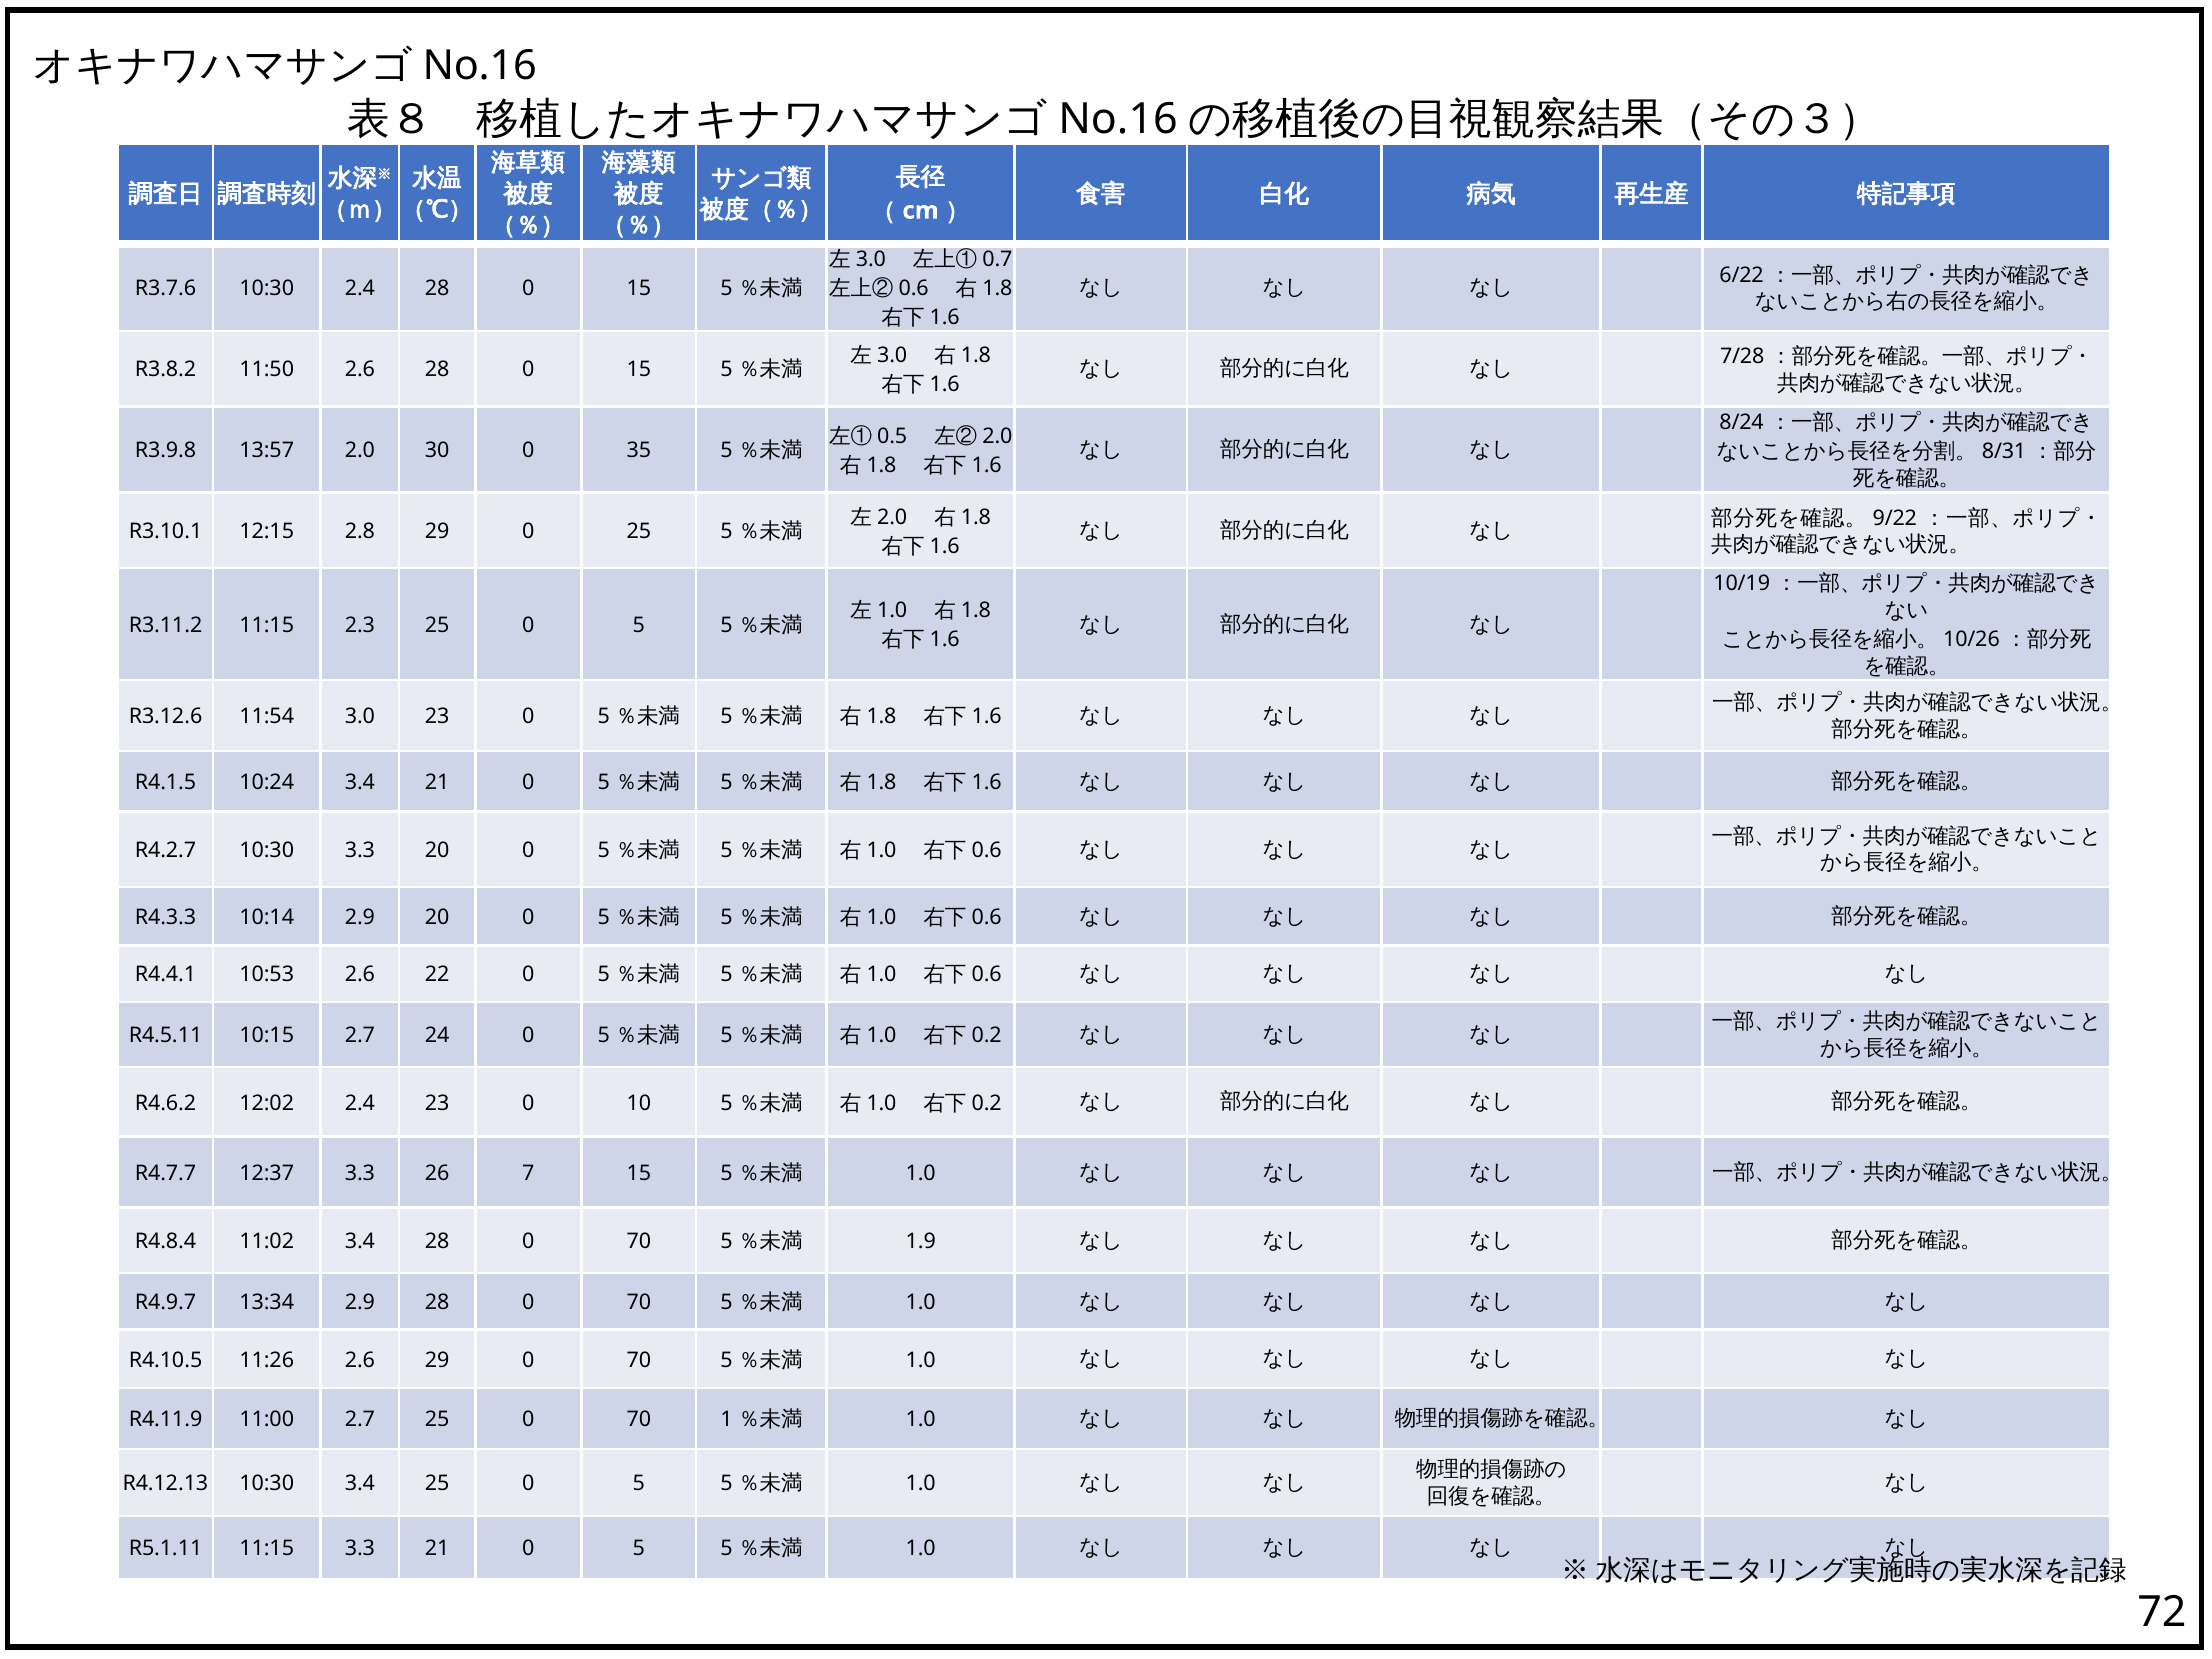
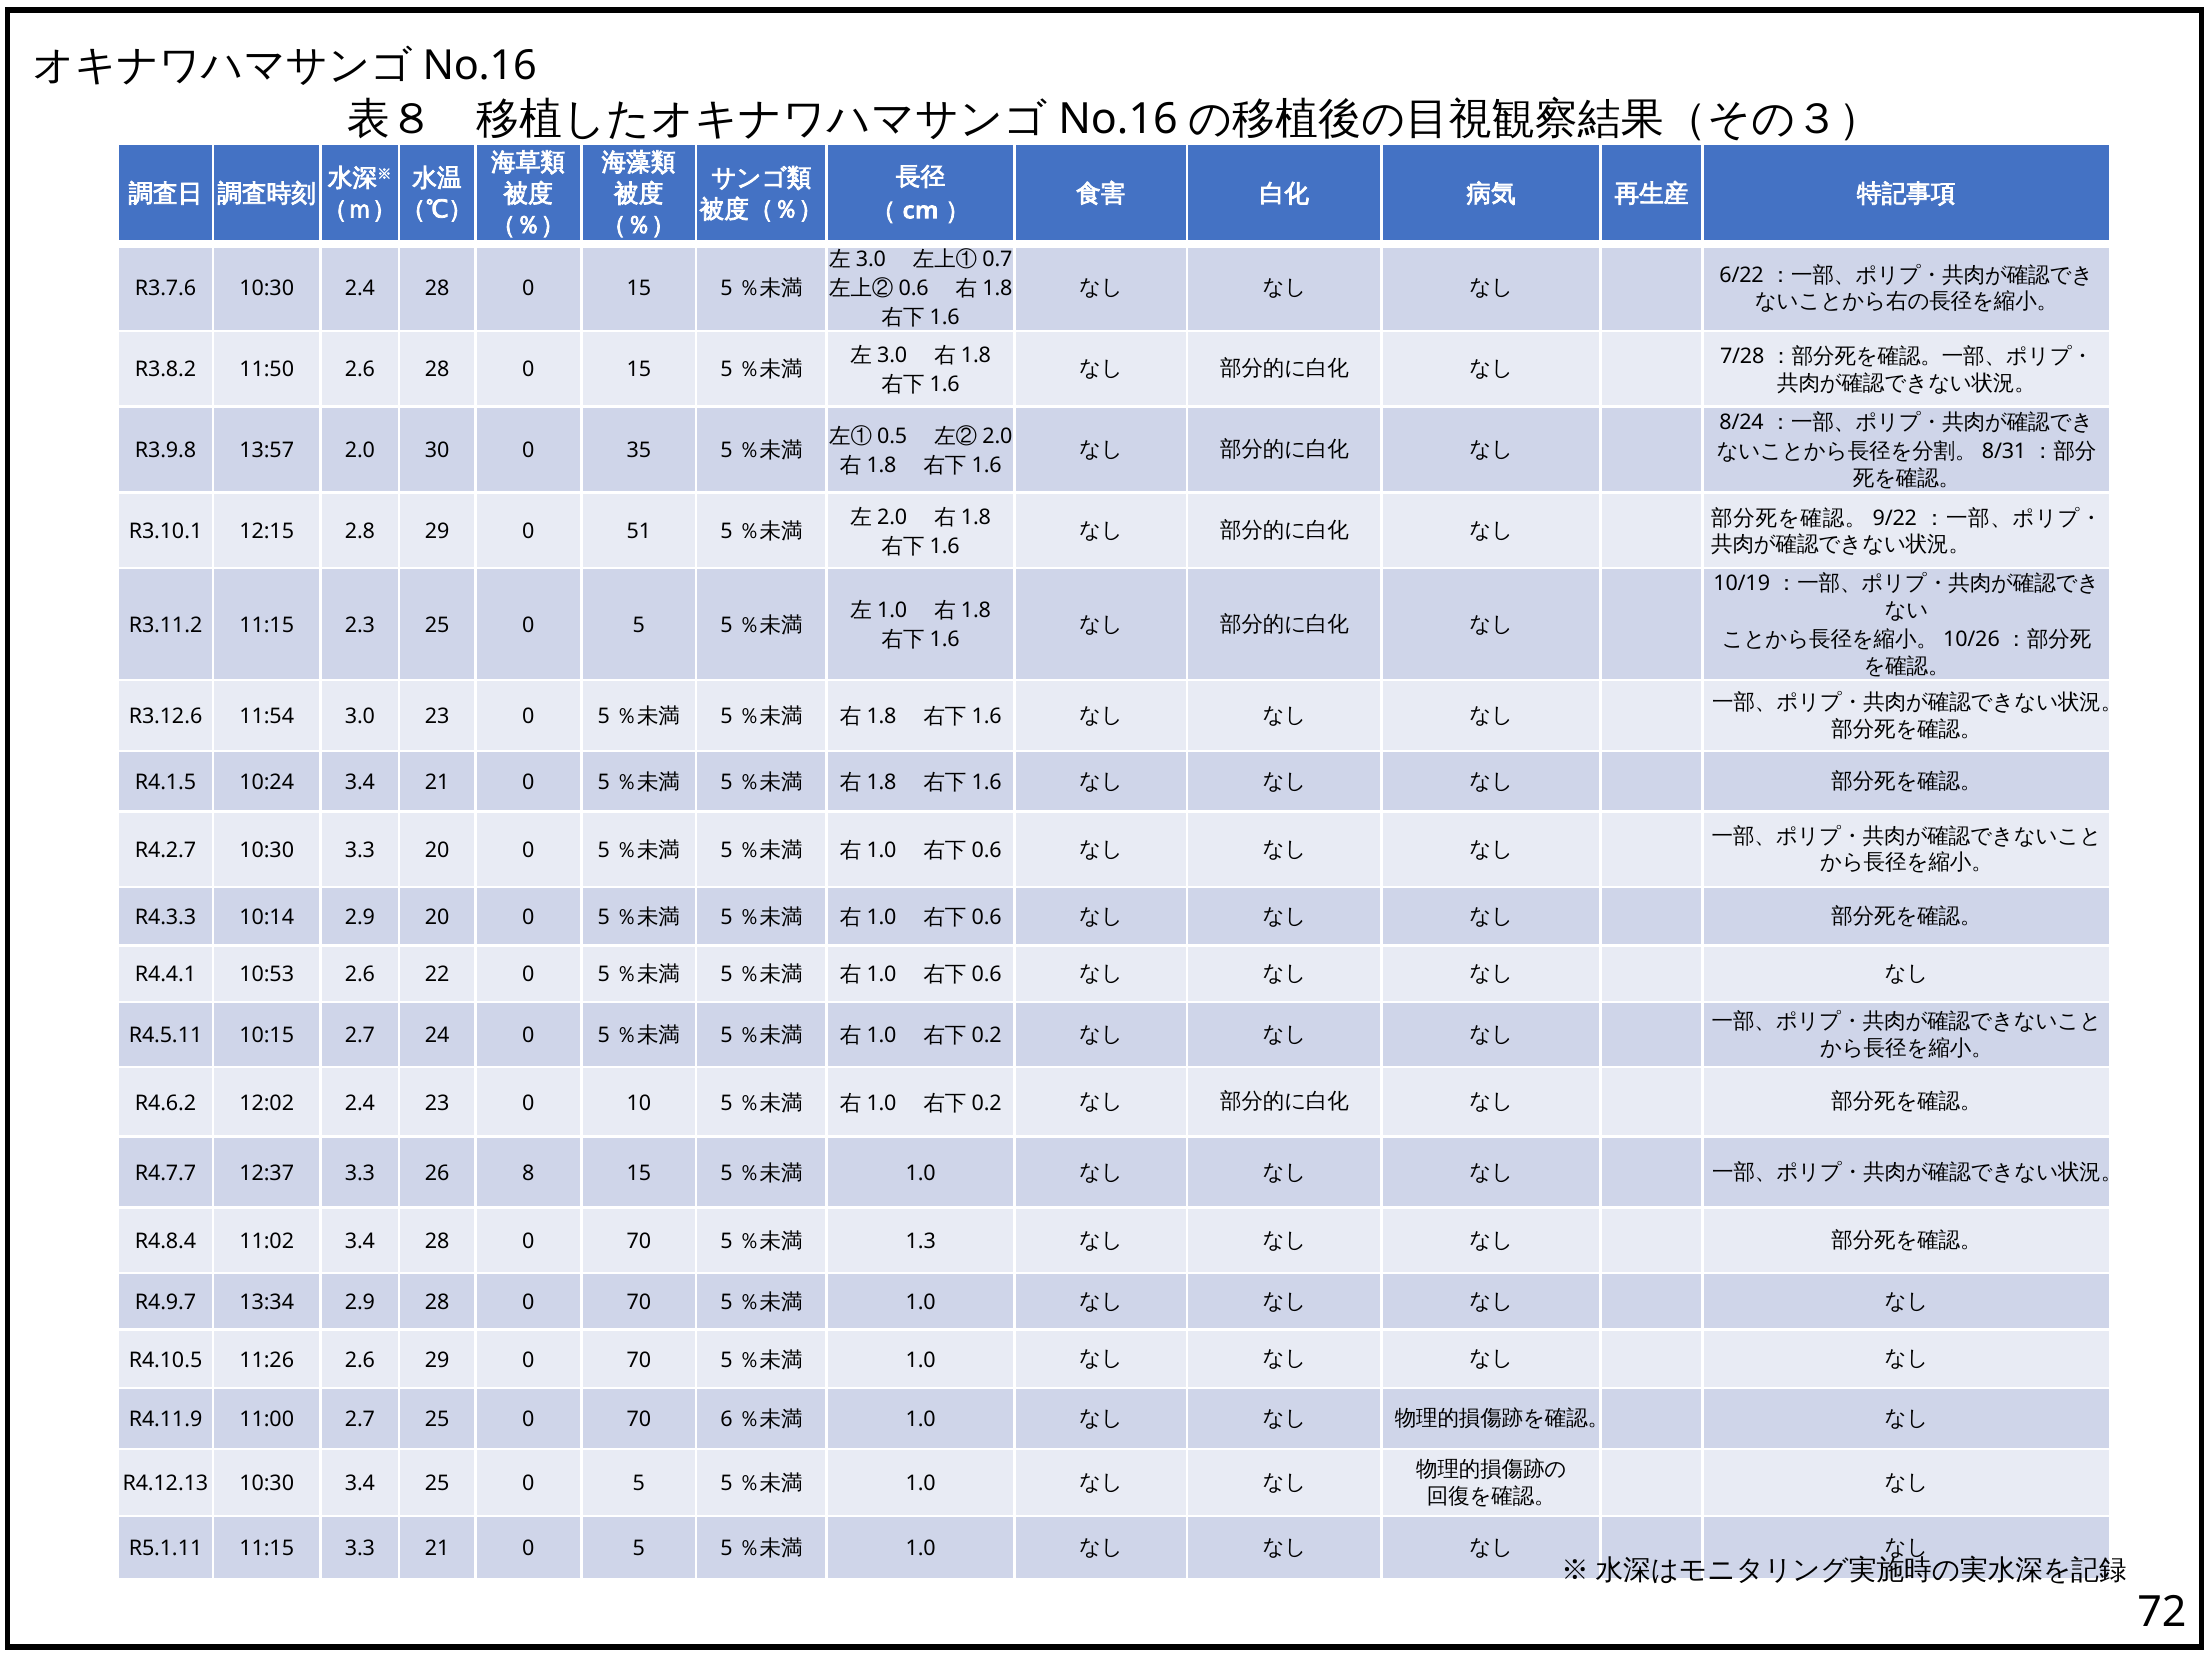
0 25: 25 -> 51 (639, 531)
7: 7 -> 8 (528, 1173)
1.9: 1.9 -> 1.3 (921, 1241)
1: 1 -> 6 (727, 1420)
